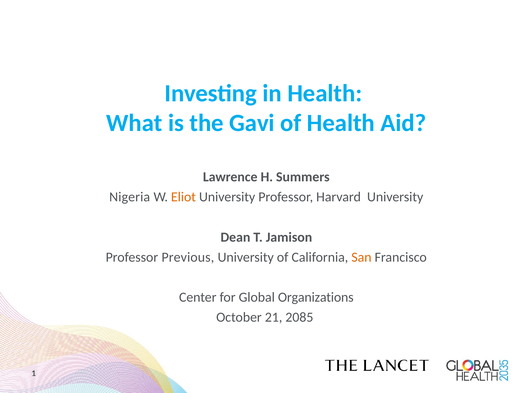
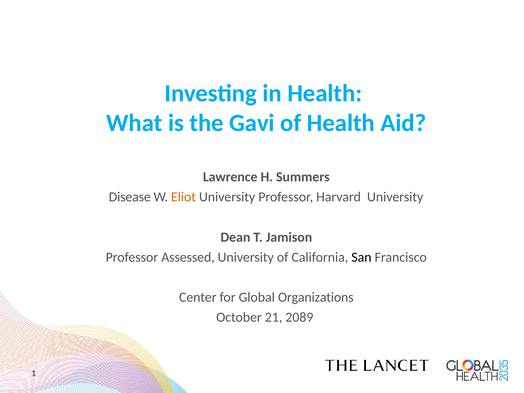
Nigeria: Nigeria -> Disease (130, 197)
Previous: Previous -> Assessed (188, 257)
San colour: orange -> black (361, 257)
2085: 2085 -> 2089 (299, 317)
